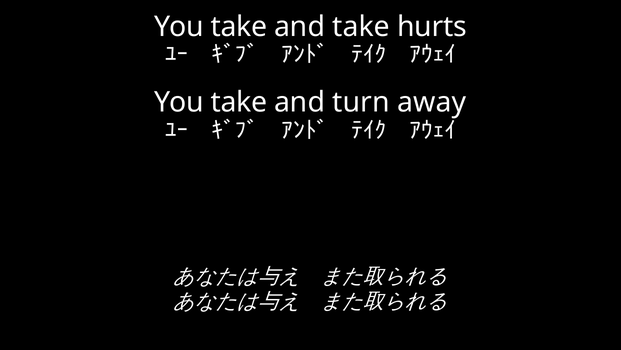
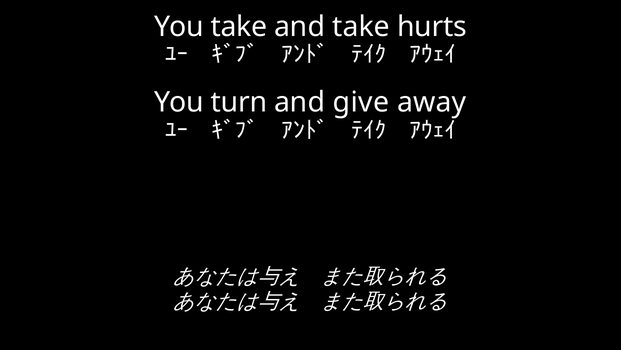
take: take -> turn (239, 102)
turn: turn -> give (361, 102)
